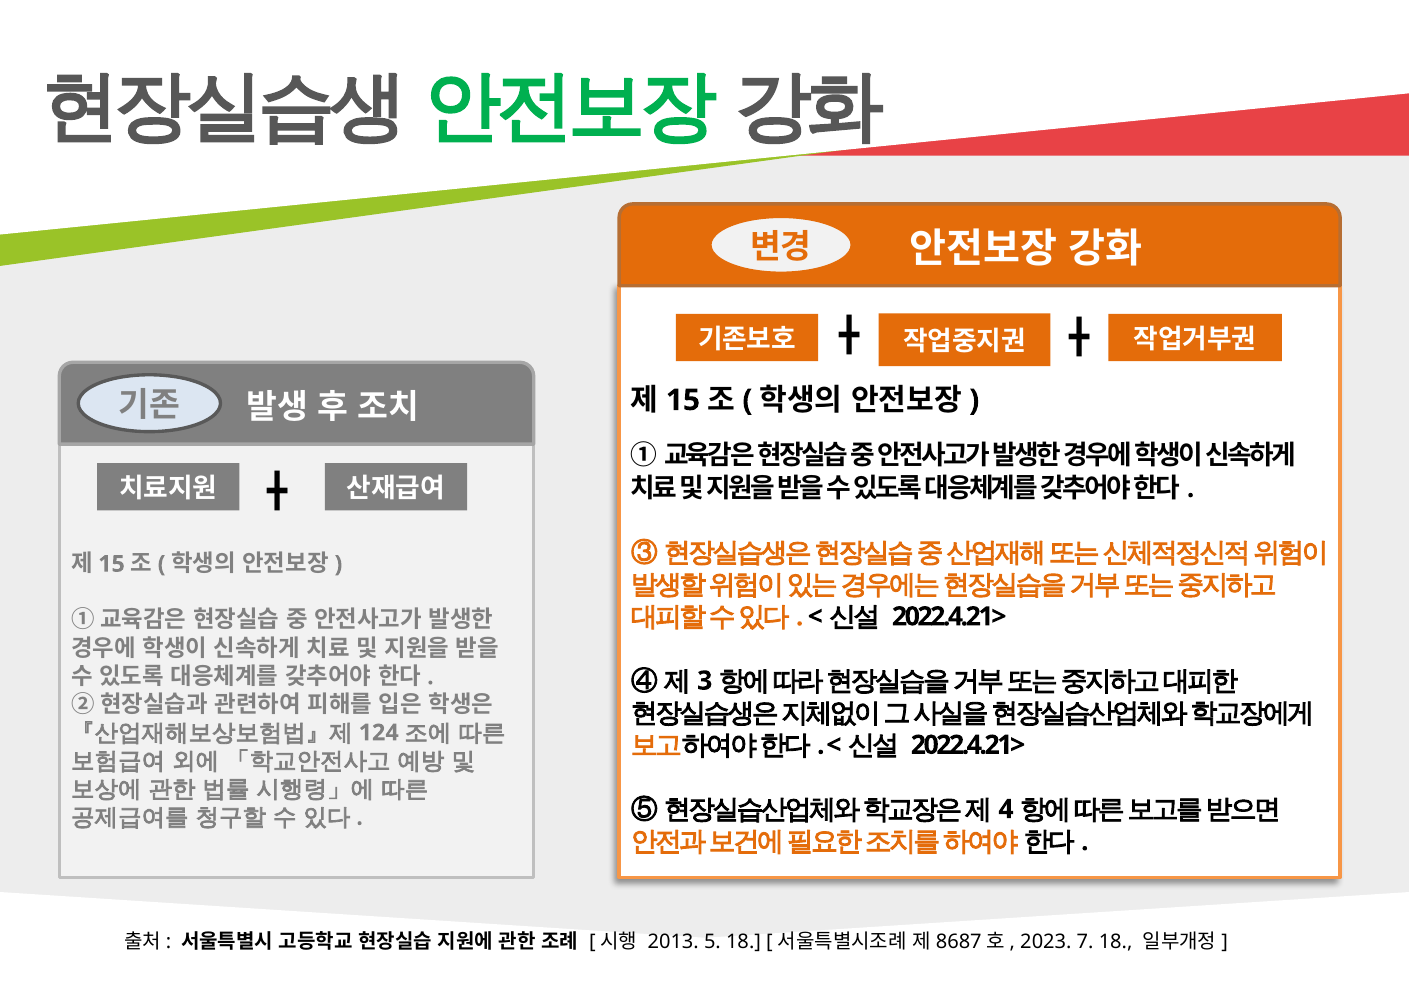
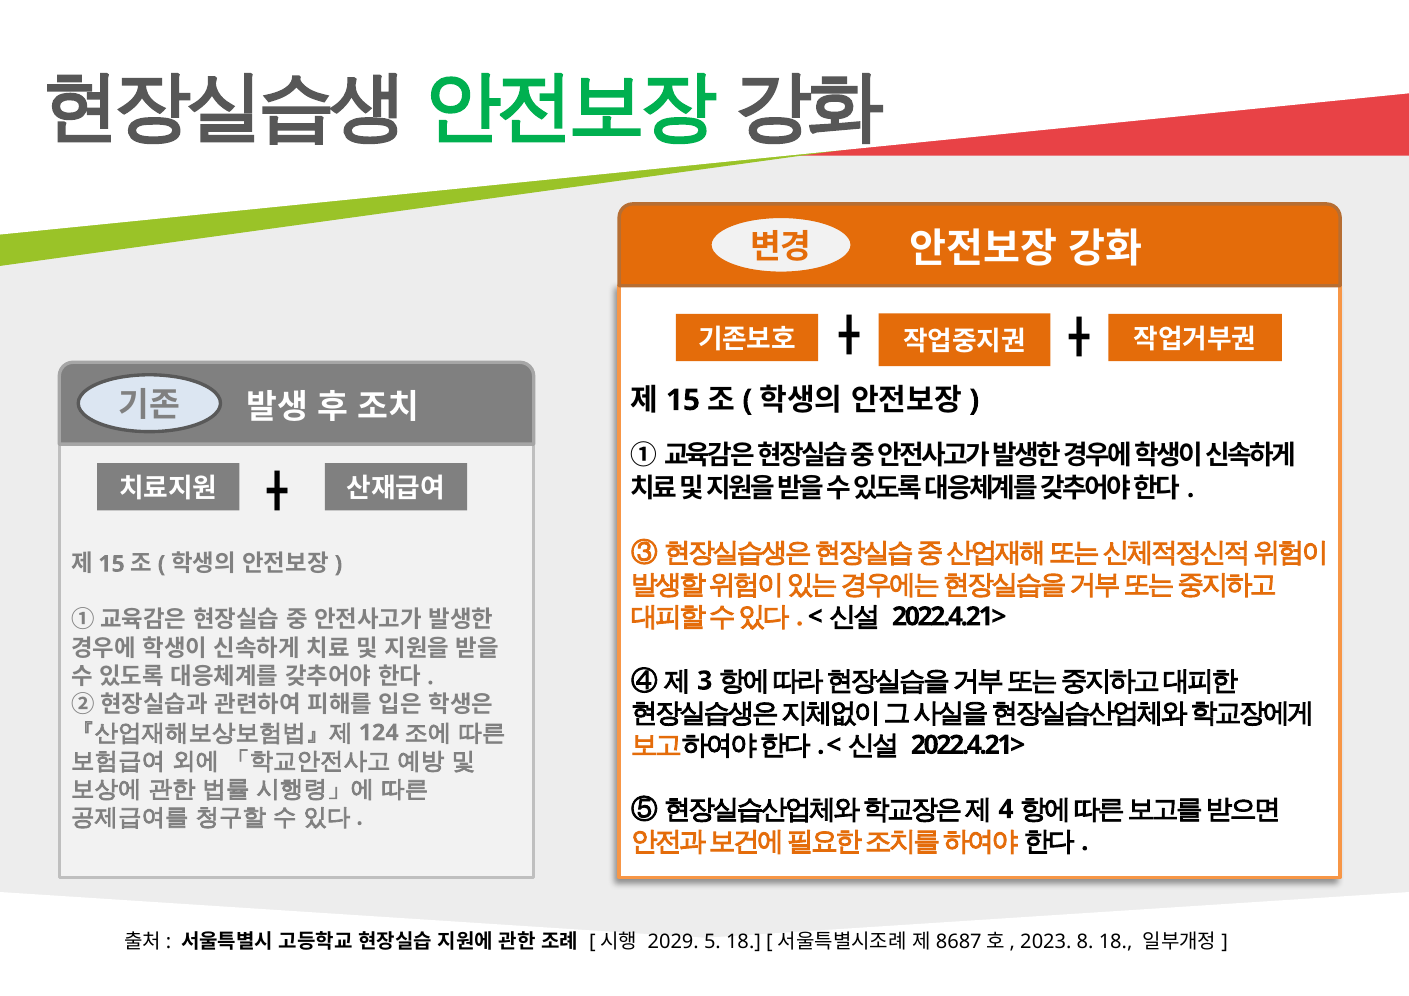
2013: 2013 -> 2029 (673, 943)
7: 7 -> 8 (1085, 943)
